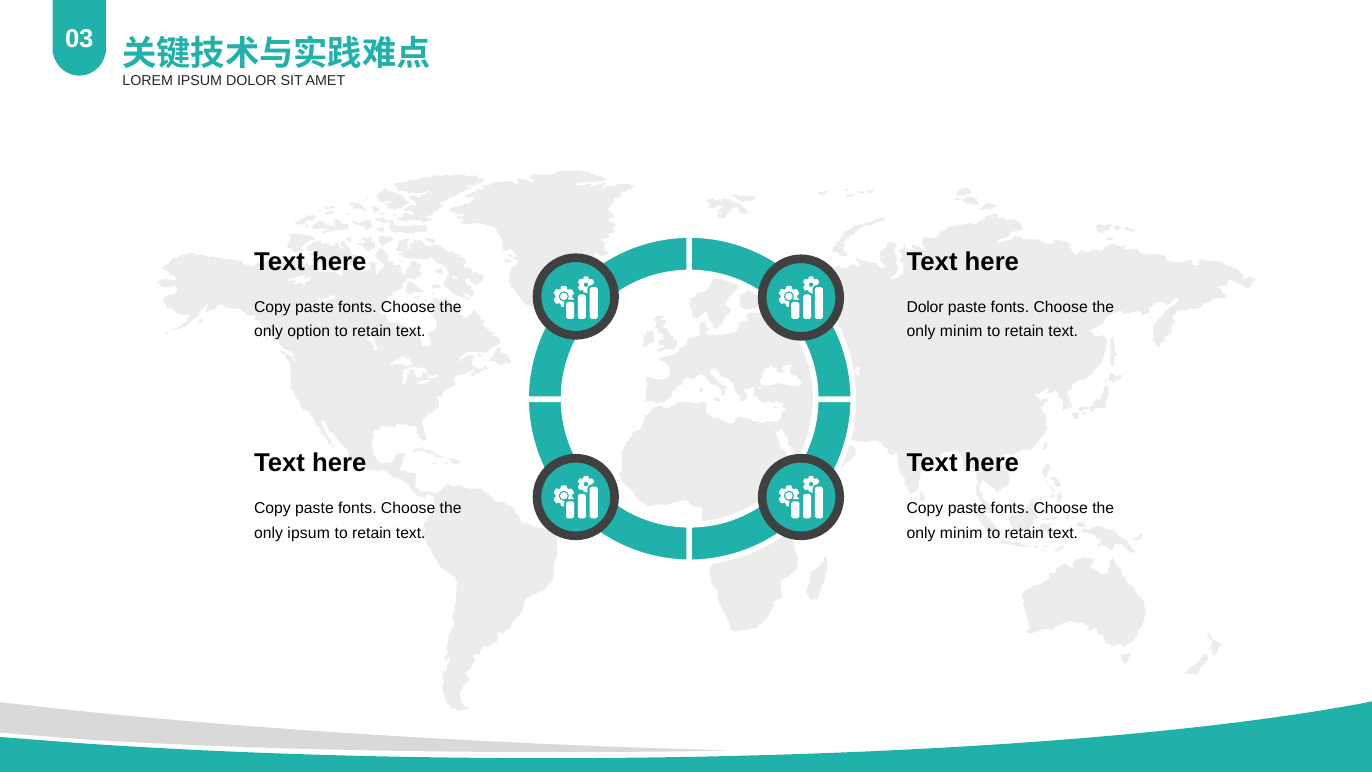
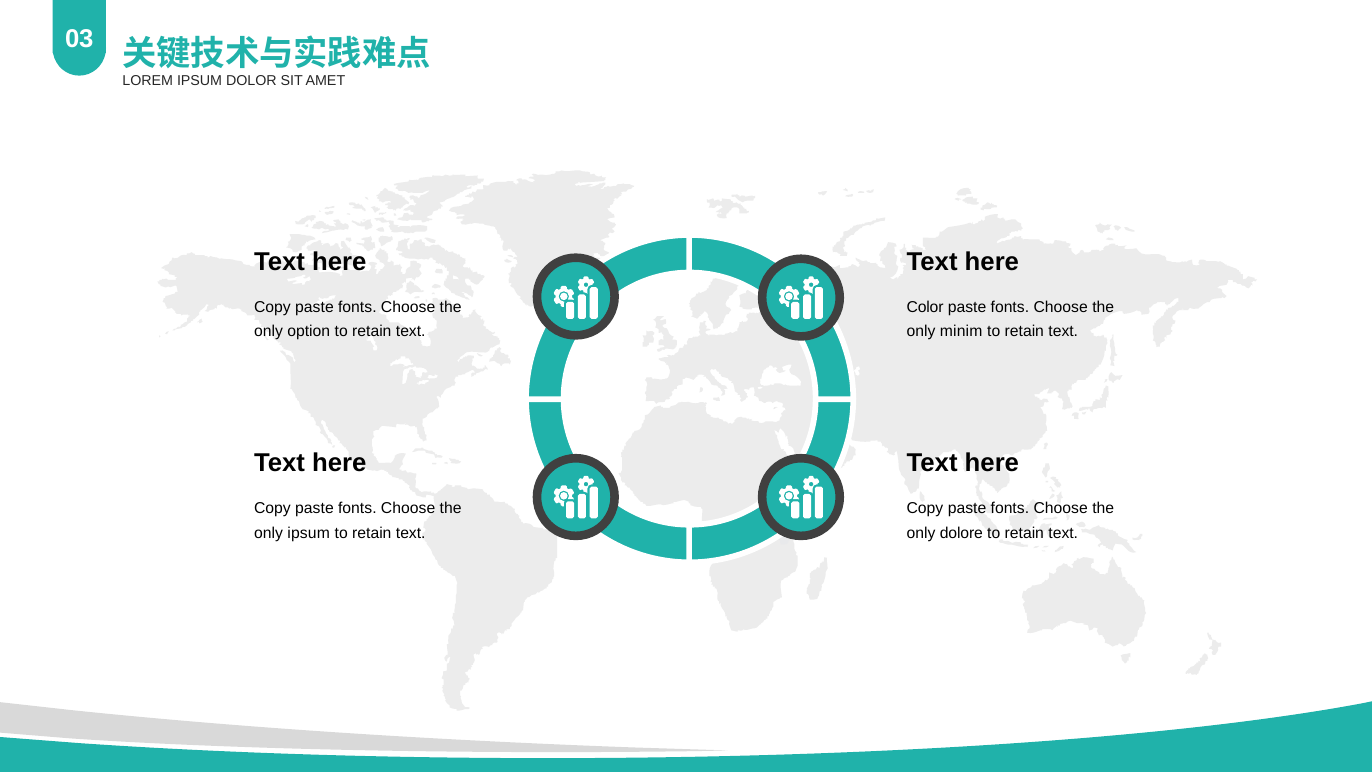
Dolor: Dolor -> Color (925, 307)
minim: minim -> dolore (961, 533)
